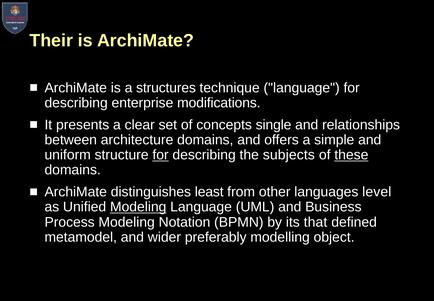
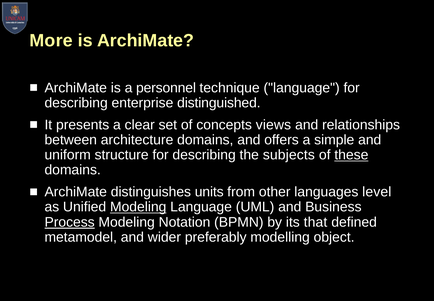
Their: Their -> More (51, 41)
structures: structures -> personnel (166, 88)
modifications: modifications -> distinguished (219, 103)
single: single -> views (273, 125)
for underline: present -> none (161, 155)
least: least -> units (209, 192)
Process underline: none -> present (70, 222)
